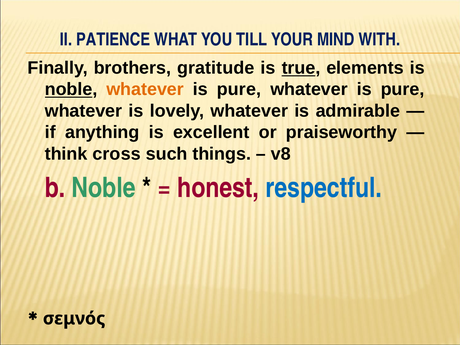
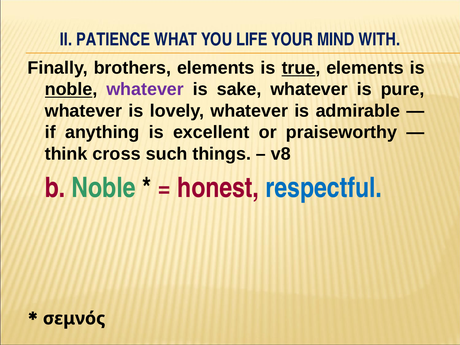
TILL: TILL -> LIFE (252, 40)
brothers gratitude: gratitude -> elements (216, 68)
whatever colour: orange -> purple (145, 89)
pure: pure -> sake (239, 89)
